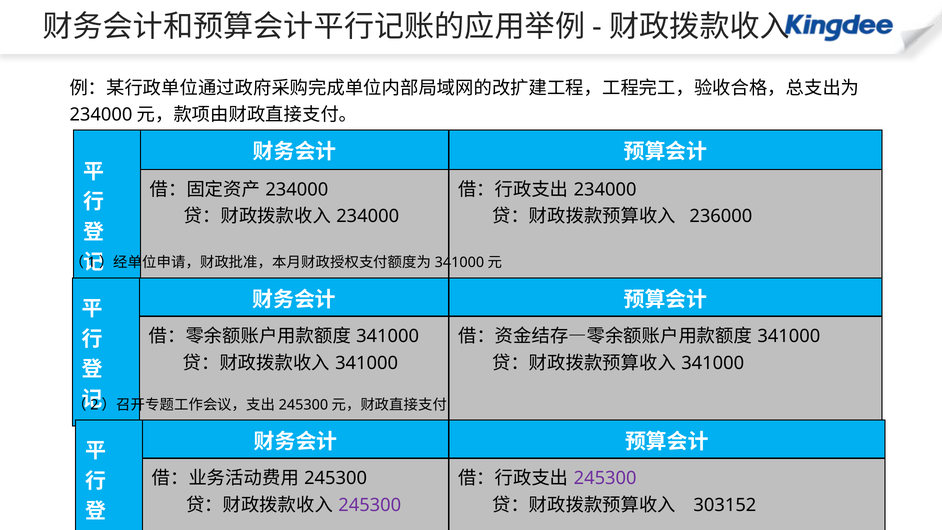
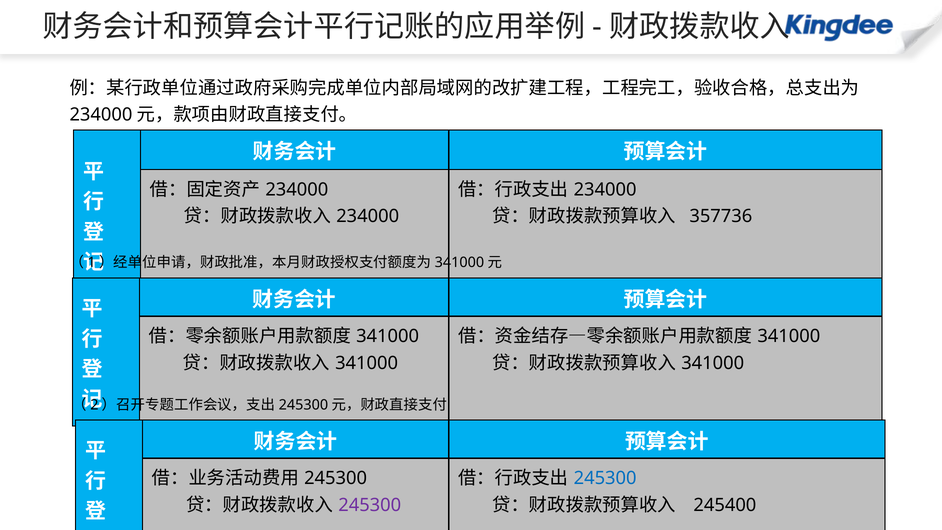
236000: 236000 -> 357736 (721, 216)
245300 colour: purple -> blue (605, 478)
303152: 303152 -> 245400 (725, 505)
